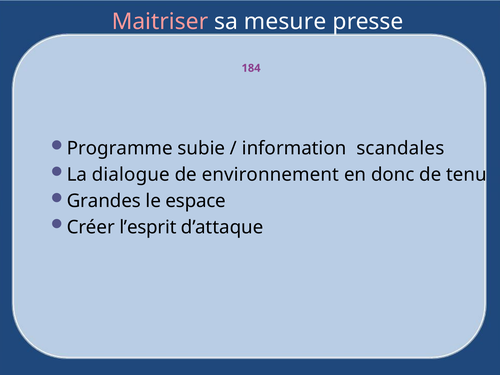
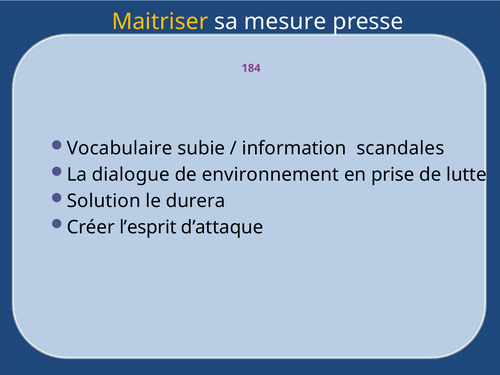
Maitriser colour: pink -> yellow (160, 22)
Programme: Programme -> Vocabulaire (120, 148)
donc: donc -> prise (393, 175)
tenu: tenu -> lutte (466, 175)
Grandes: Grandes -> Solution (104, 201)
espace: espace -> durera (196, 201)
